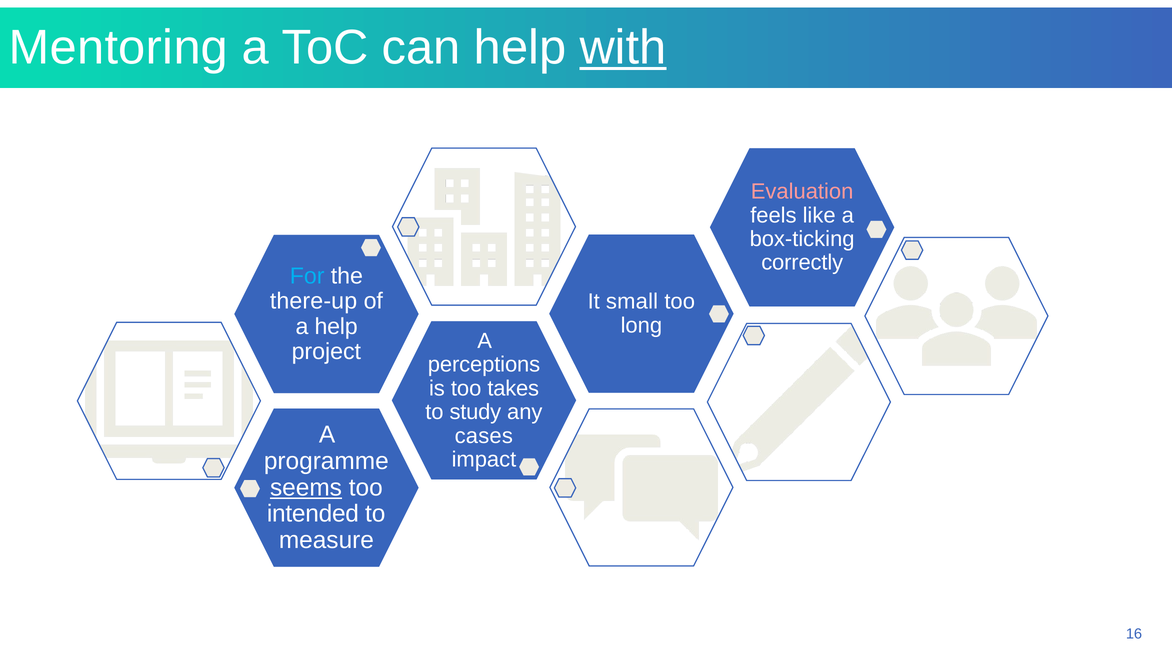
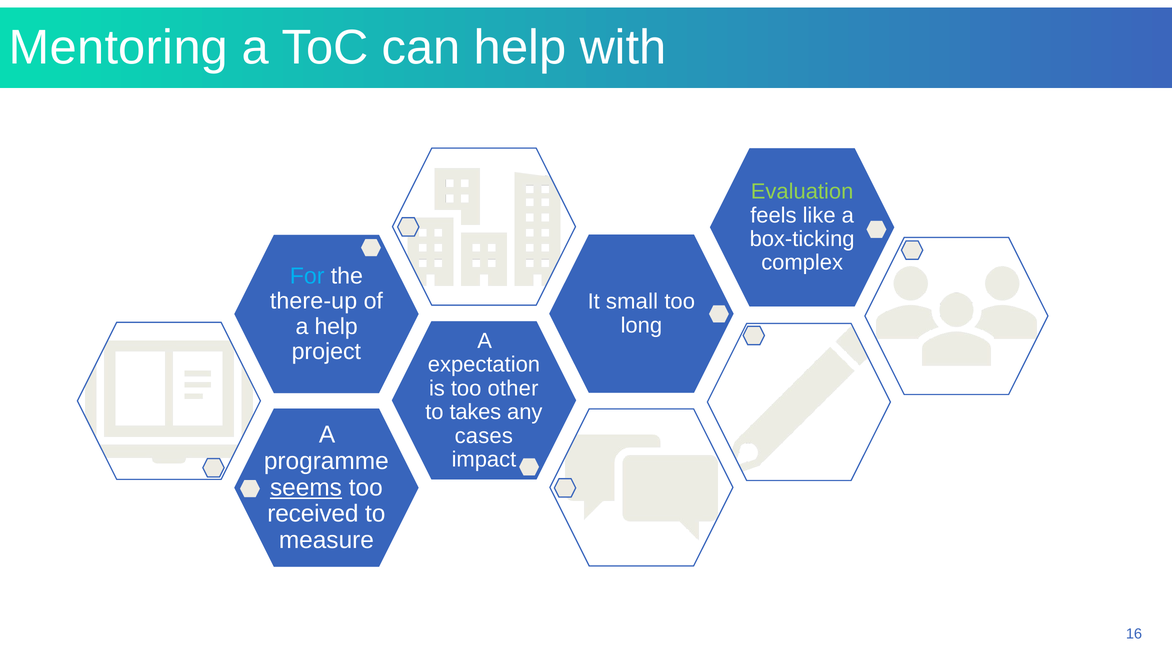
with underline: present -> none (623, 47)
Evaluation colour: pink -> light green (802, 192)
correctly: correctly -> complex (802, 263)
perceptions: perceptions -> expectation (484, 365)
takes: takes -> other (513, 389)
study: study -> takes (475, 412)
intended: intended -> received (313, 514)
